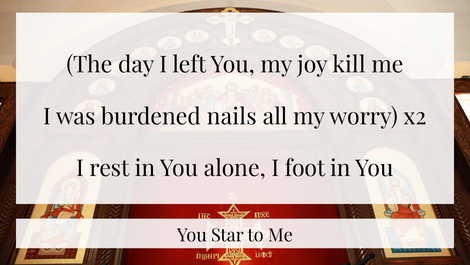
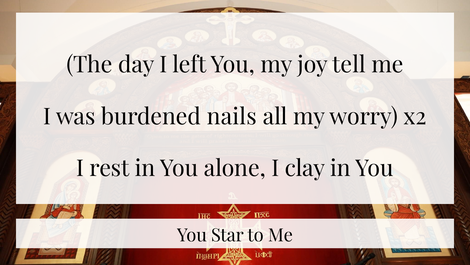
kill: kill -> tell (349, 65)
foot: foot -> clay (305, 168)
